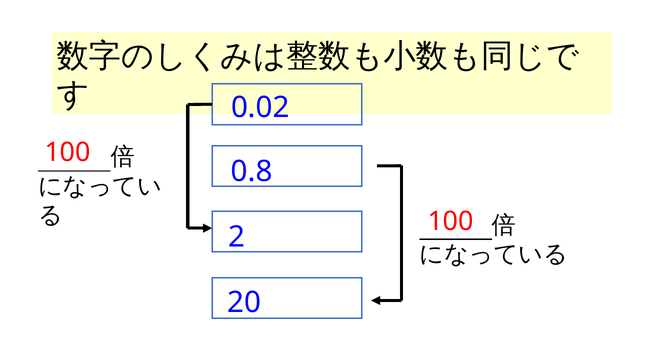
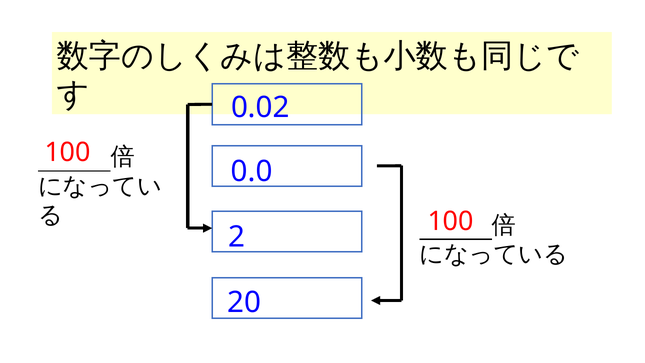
0.8: 0.8 -> 0.0 (252, 171)
